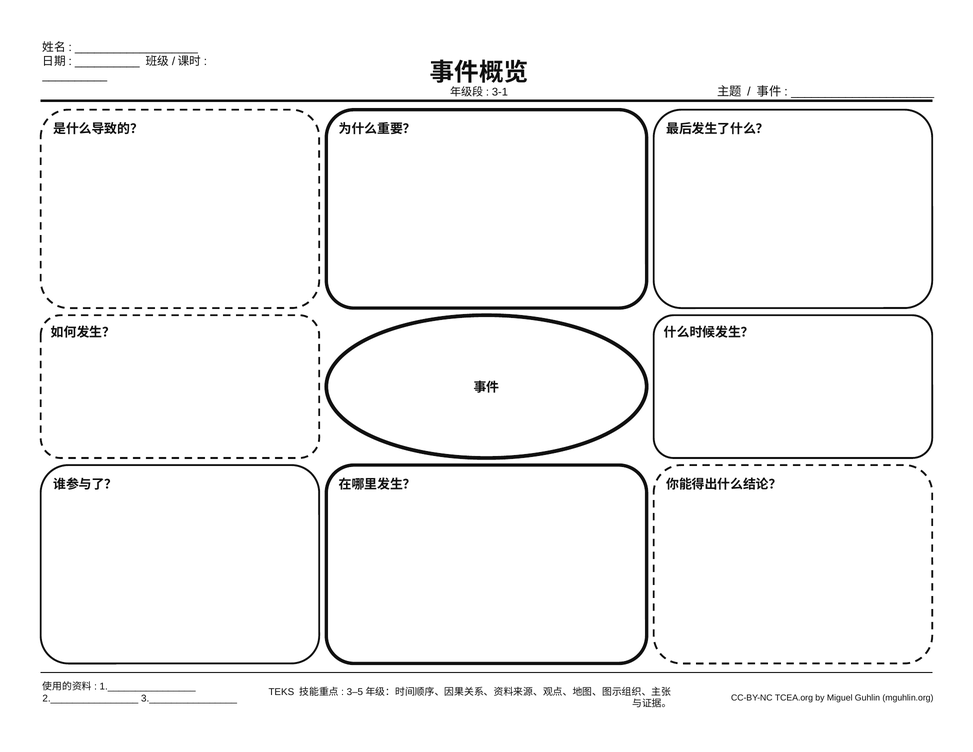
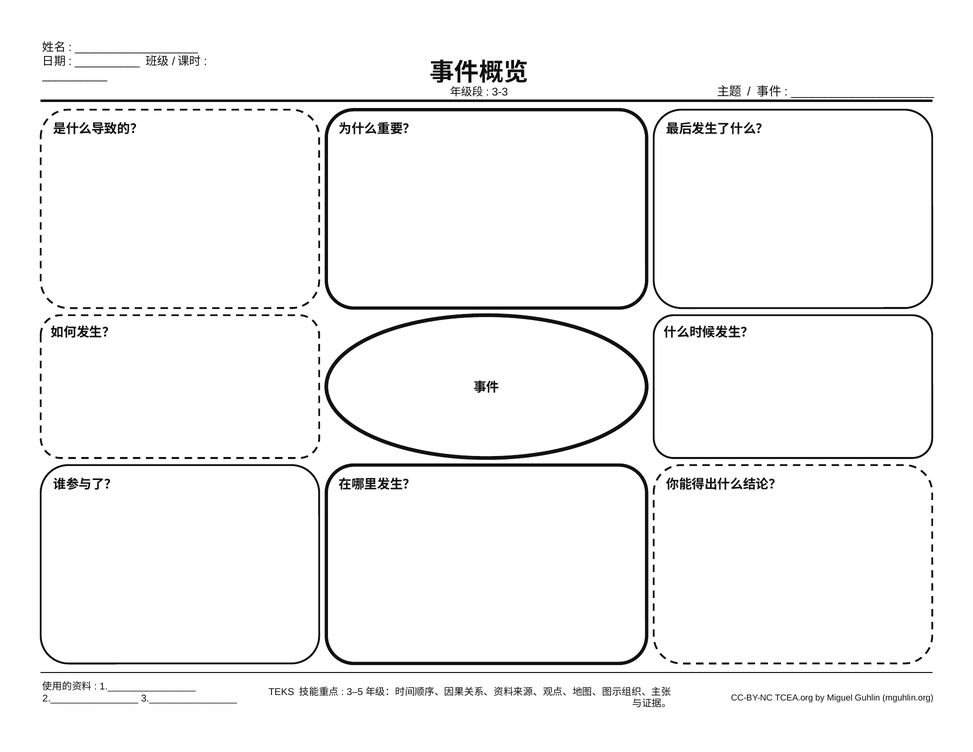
3-1: 3-1 -> 3-3 (500, 92)
